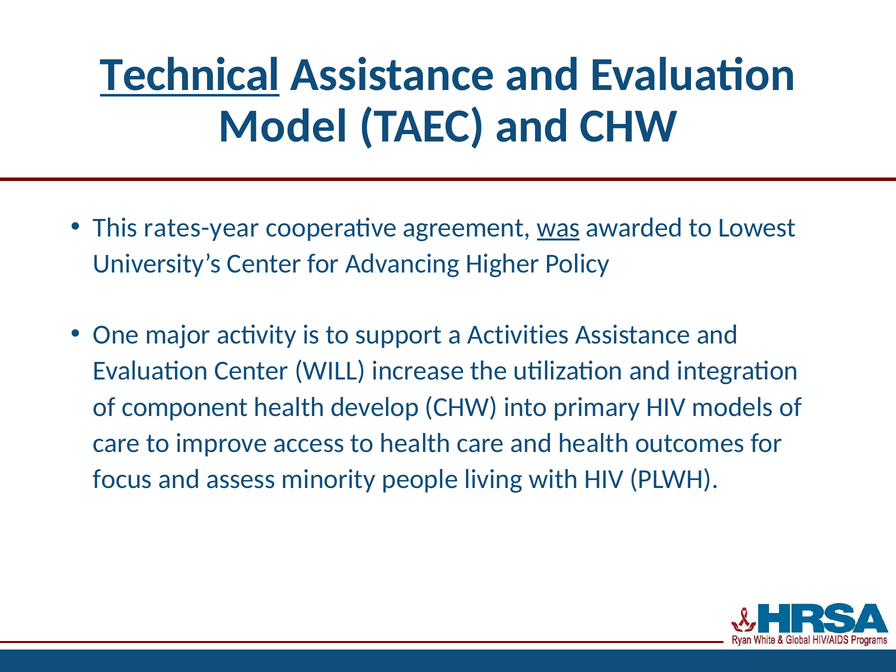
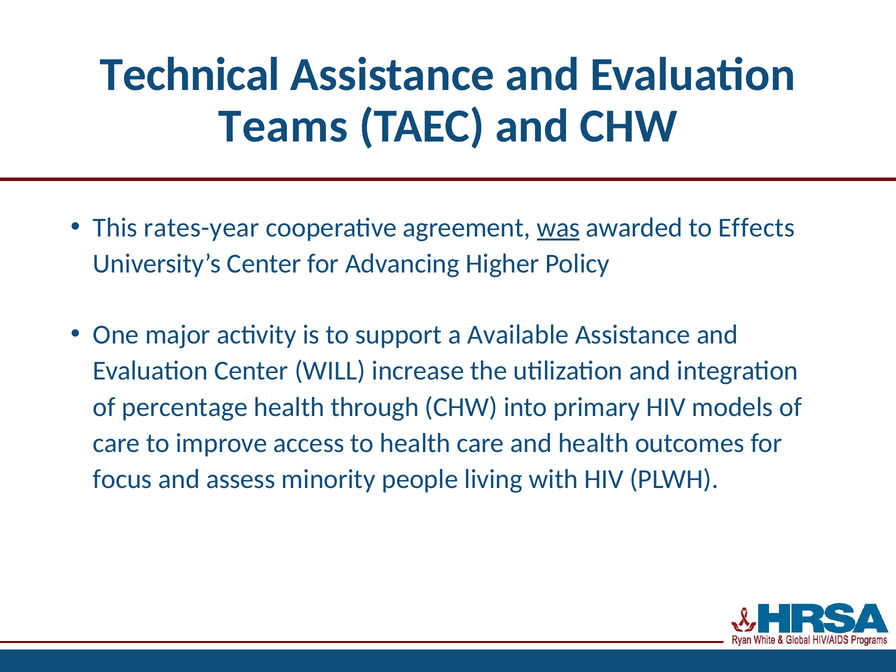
Technical underline: present -> none (190, 75)
Model: Model -> Teams (283, 126)
Lowest: Lowest -> Effects (757, 228)
Activities: Activities -> Available (518, 335)
component: component -> percentage (185, 407)
develop: develop -> through (375, 407)
